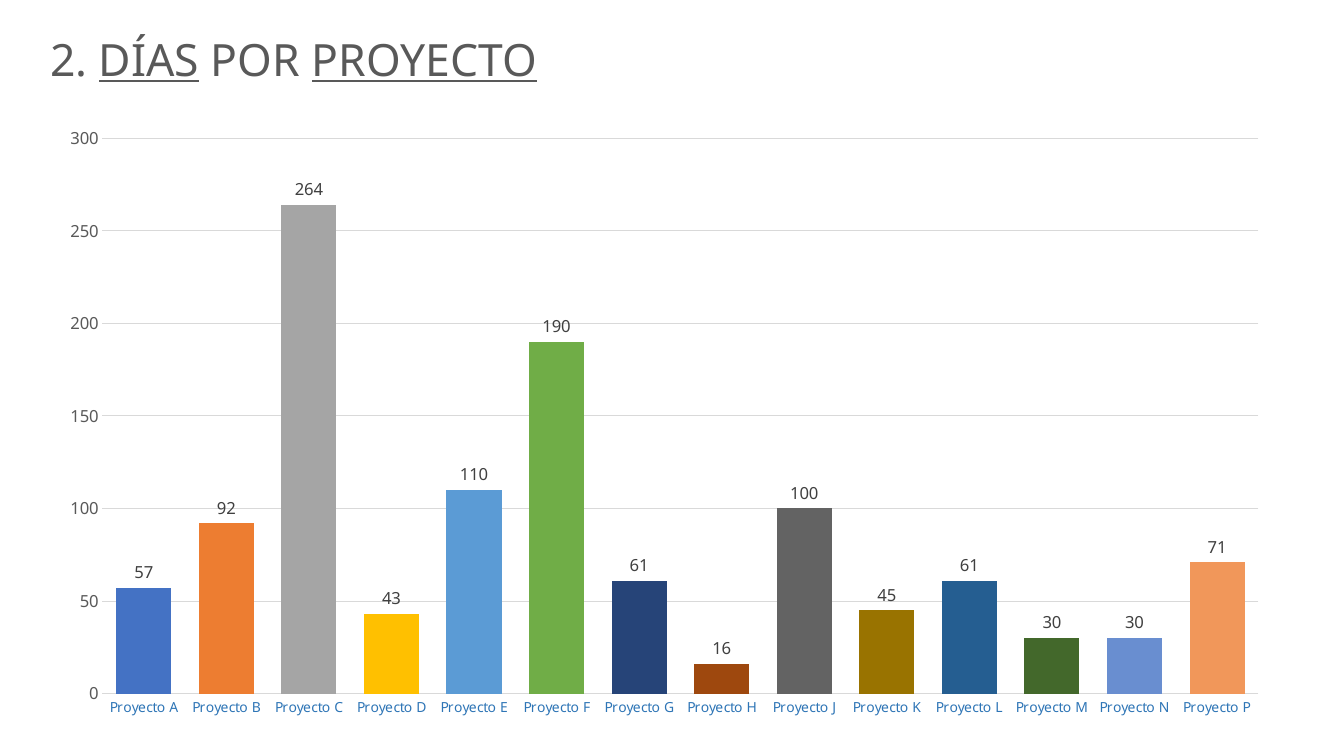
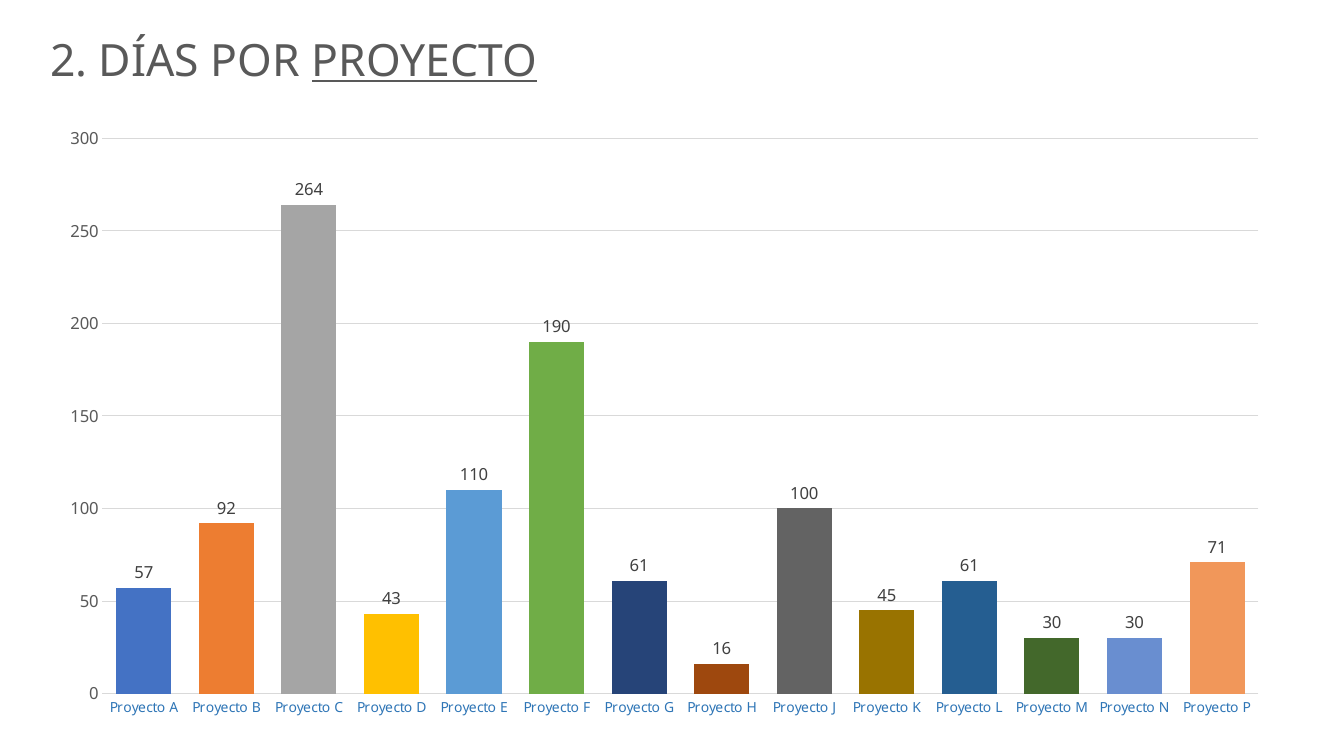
DÍAS underline: present -> none (149, 62)
